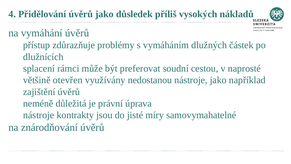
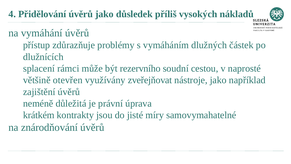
preferovat: preferovat -> rezervního (140, 68)
nedostanou: nedostanou -> zveřejňovat (150, 80)
nástroje: nástroje -> krátkém (39, 115)
